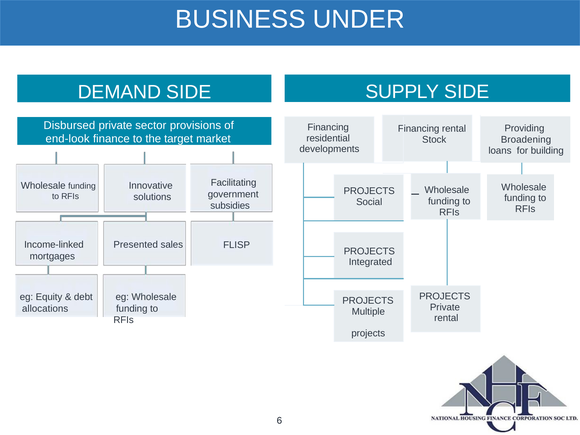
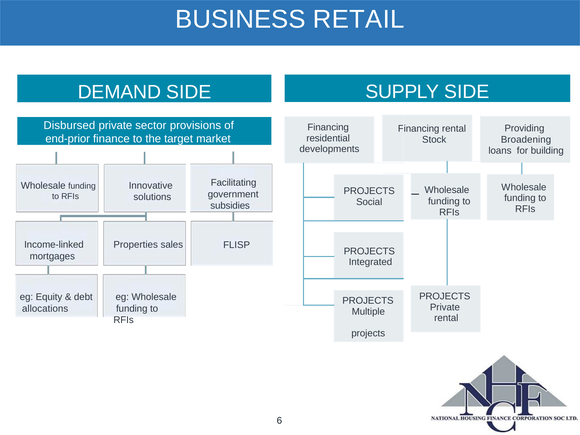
UNDER: UNDER -> RETAIL (359, 19)
end-look: end-look -> end-prior (68, 139)
Presented: Presented -> Properties (136, 245)
